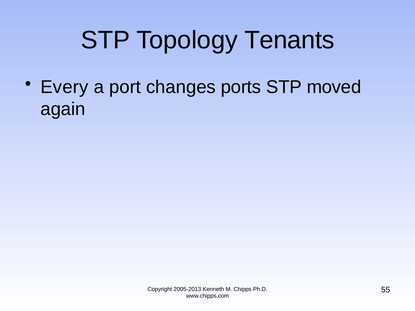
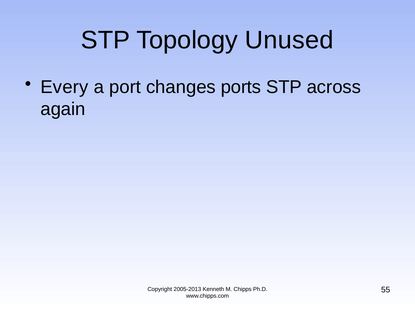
Tenants: Tenants -> Unused (289, 40)
moved: moved -> across (334, 87)
